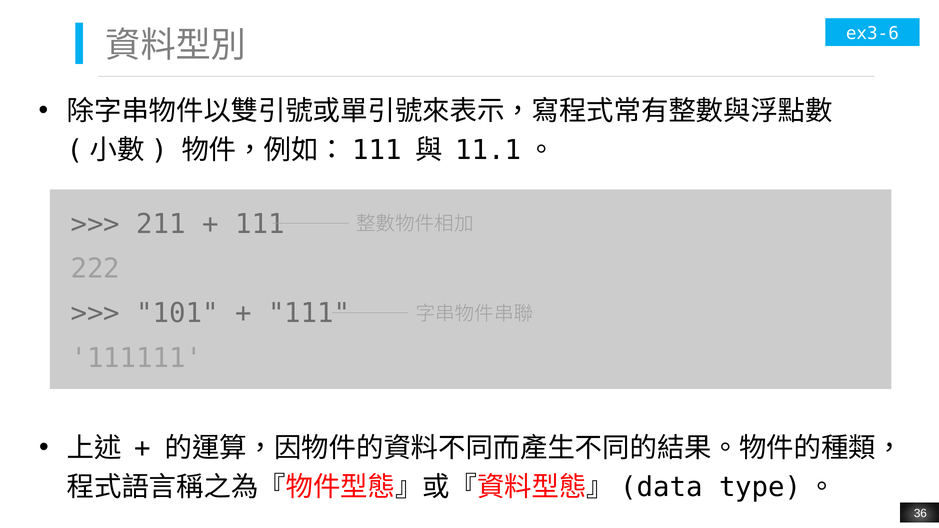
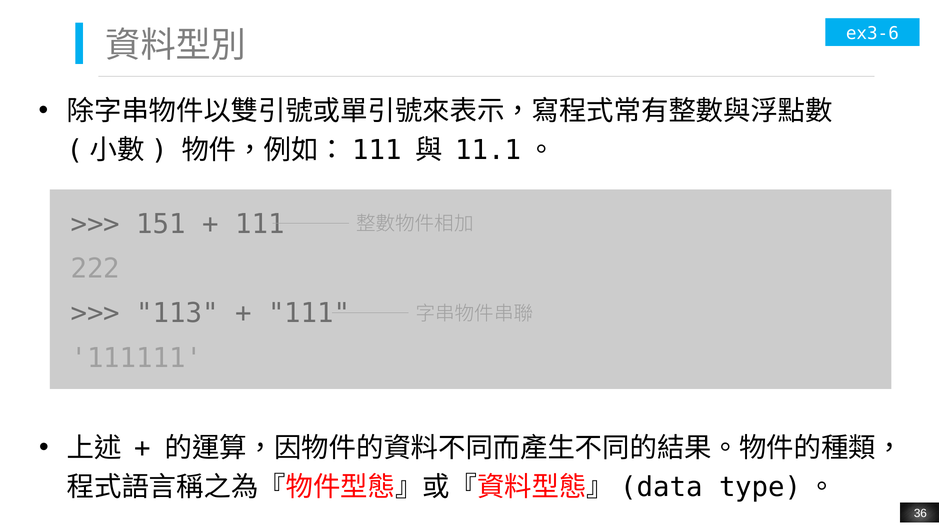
211: 211 -> 151 (161, 224)
101: 101 -> 113 (178, 313)
